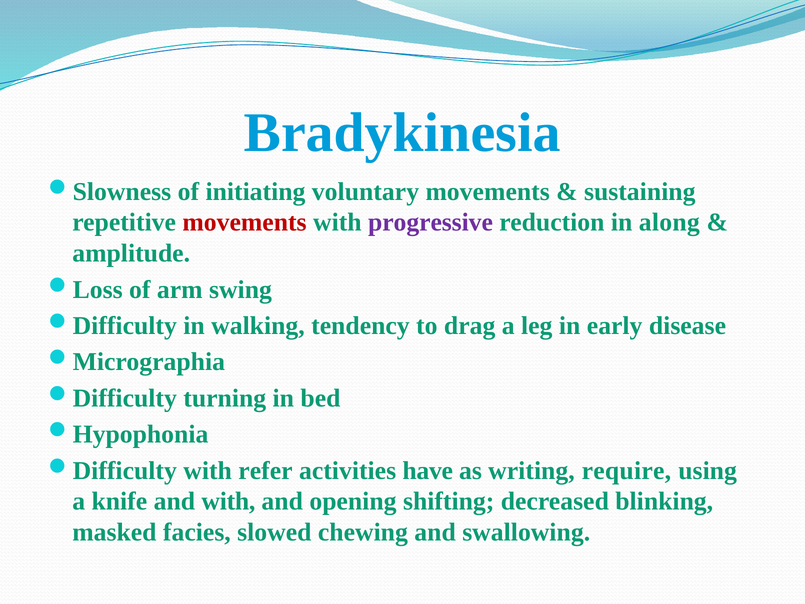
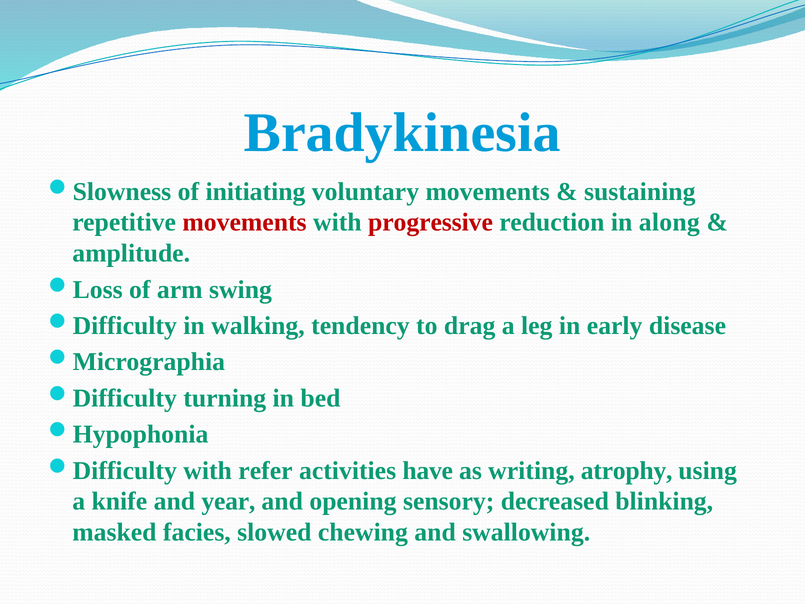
progressive colour: purple -> red (430, 222)
require: require -> atrophy (627, 470)
and with: with -> year (228, 501)
shifting: shifting -> sensory (449, 501)
